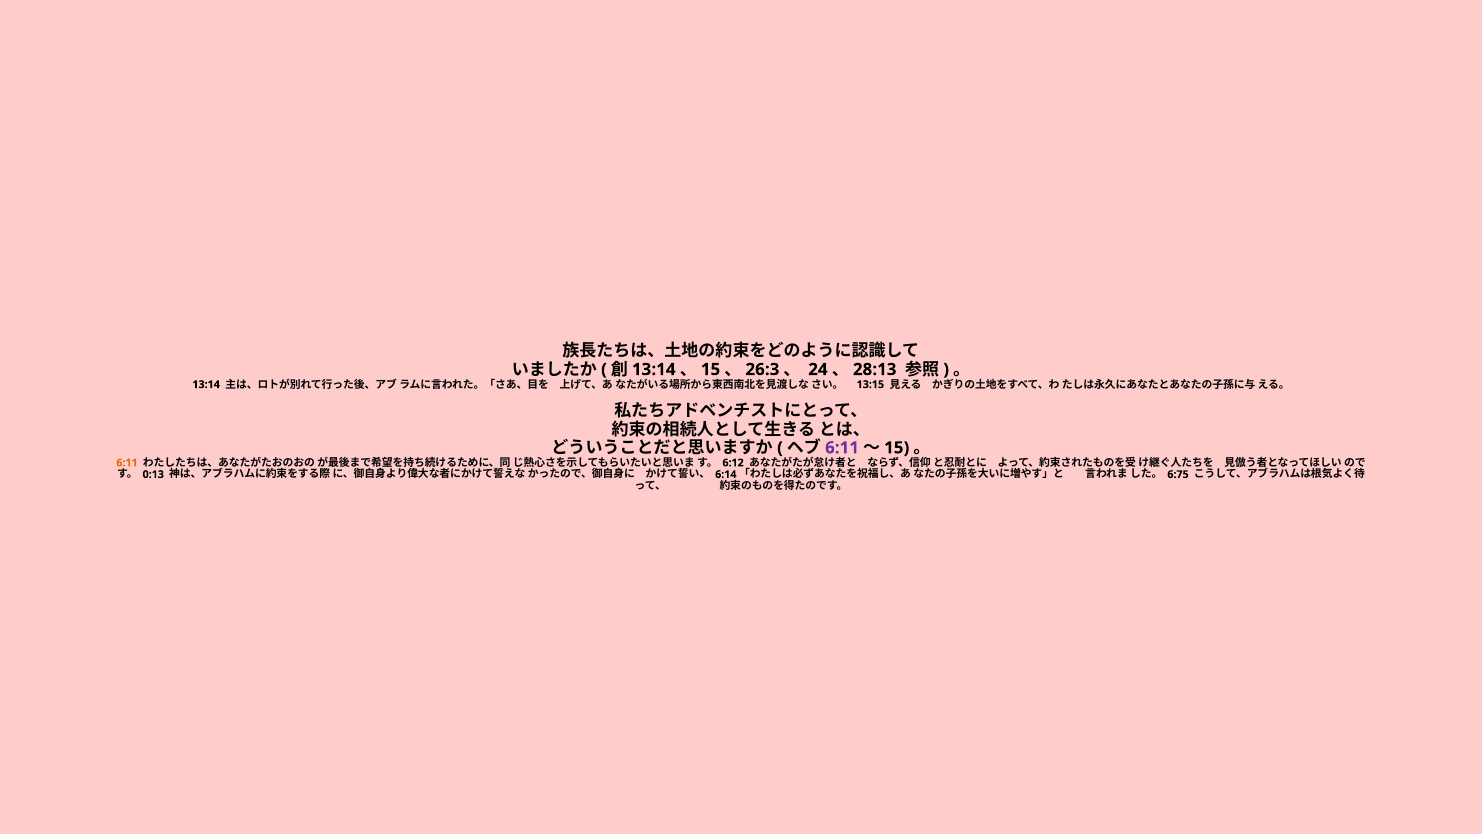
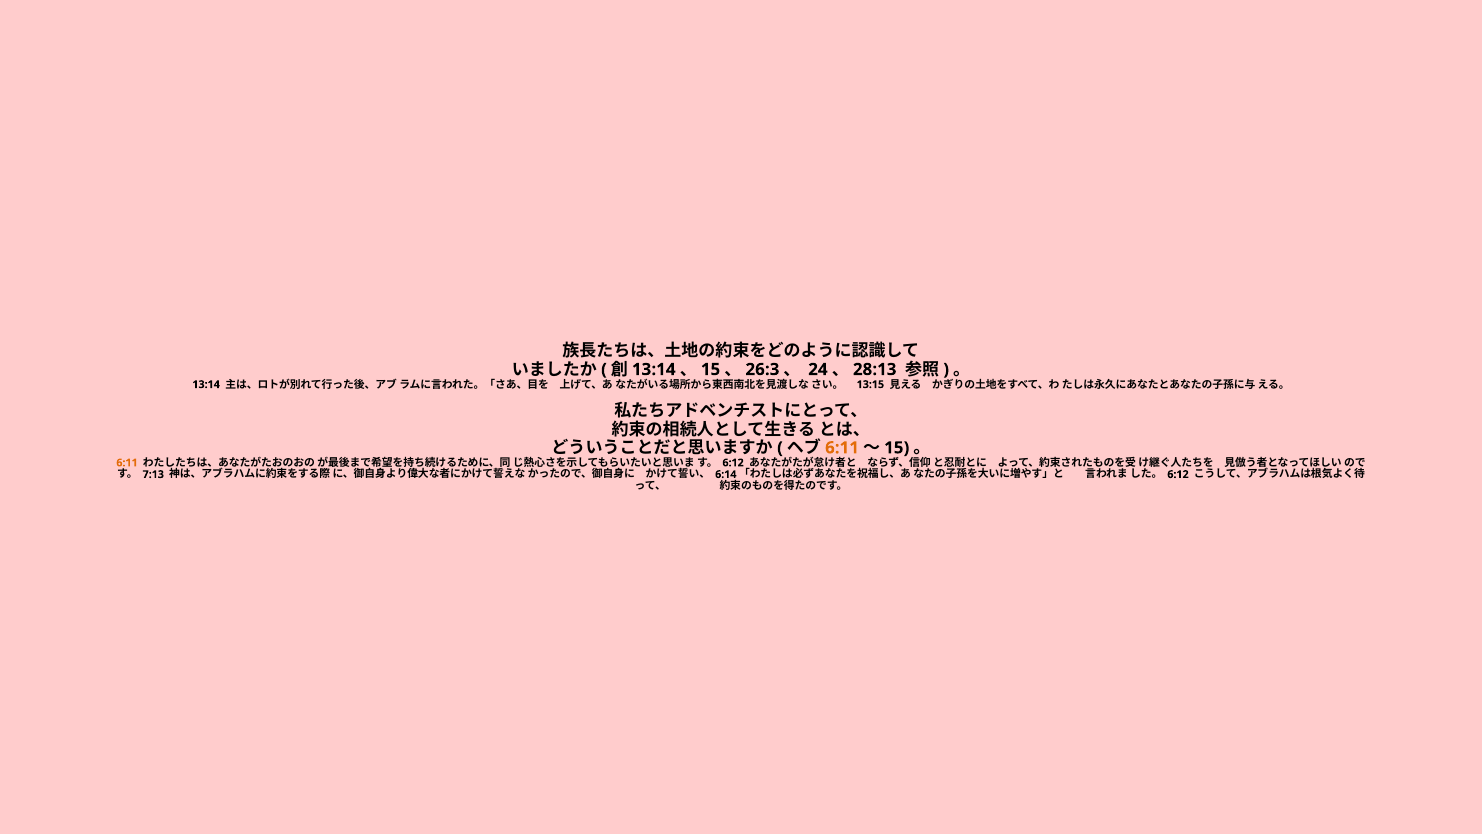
6:11 colour: purple -> orange (842, 448)
0:13: 0:13 -> 7:13 (153, 474)
6:75: 6:75 -> 6:12 (1178, 474)
